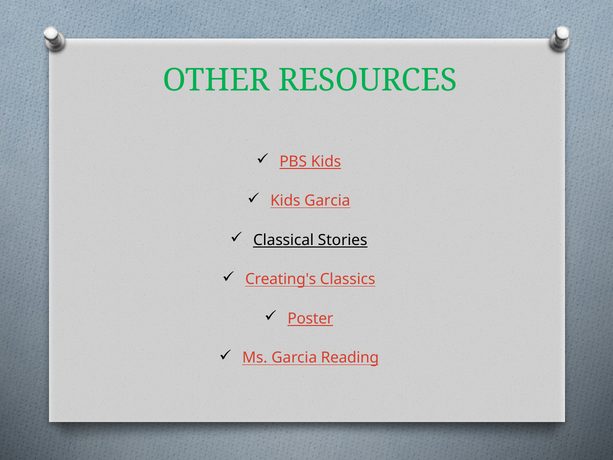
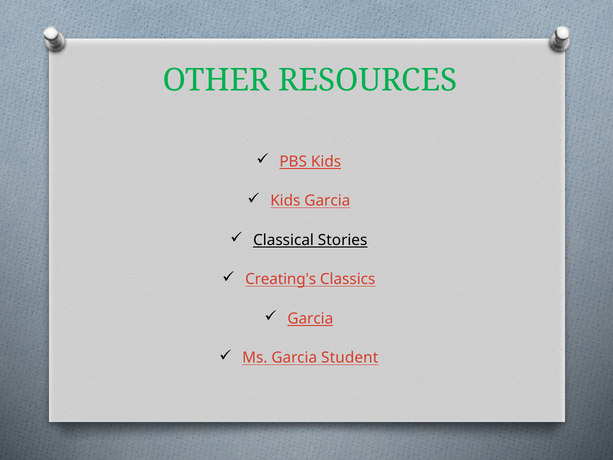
Poster: Poster -> Garcia (310, 318)
Reading: Reading -> Student (350, 358)
